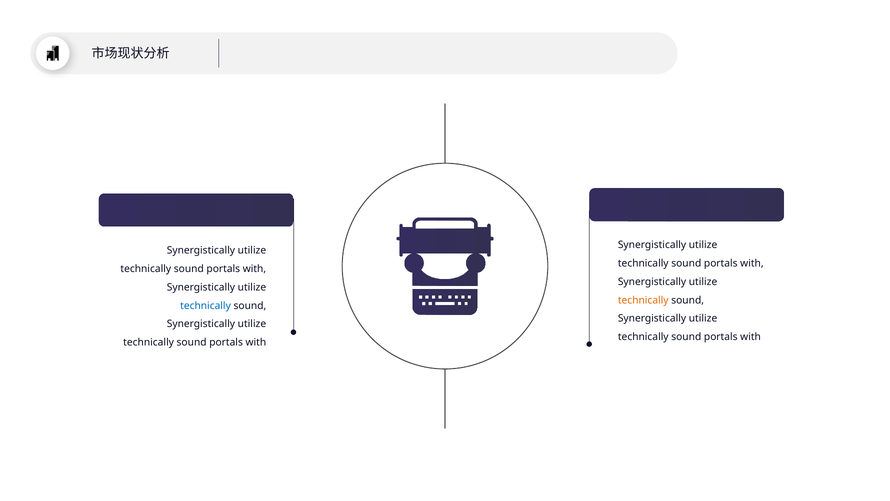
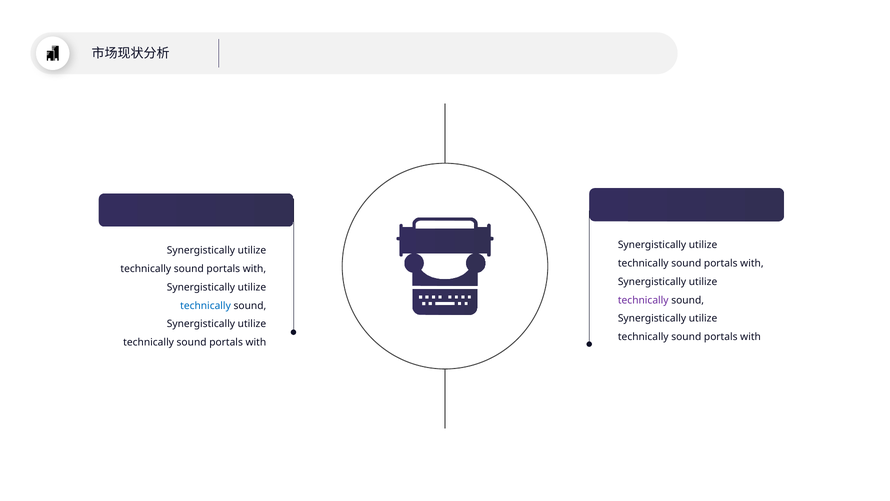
technically colour: orange -> purple (643, 300)
